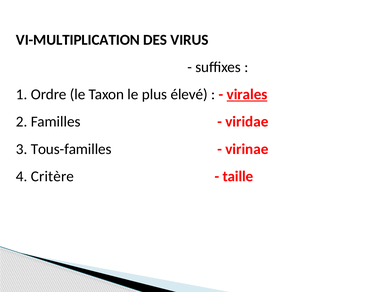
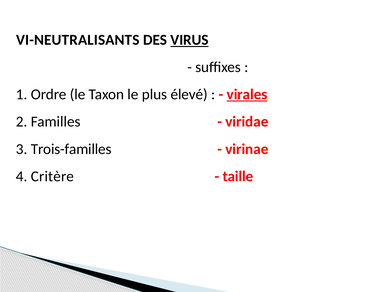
VI-MULTIPLICATION: VI-MULTIPLICATION -> VI-NEUTRALISANTS (78, 40)
VIRUS underline: none -> present (190, 40)
Tous-familles: Tous-familles -> Trois-familles (71, 149)
